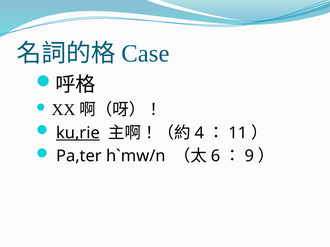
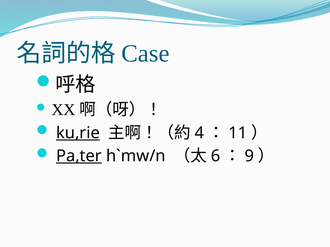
Pa,ter underline: none -> present (79, 156)
